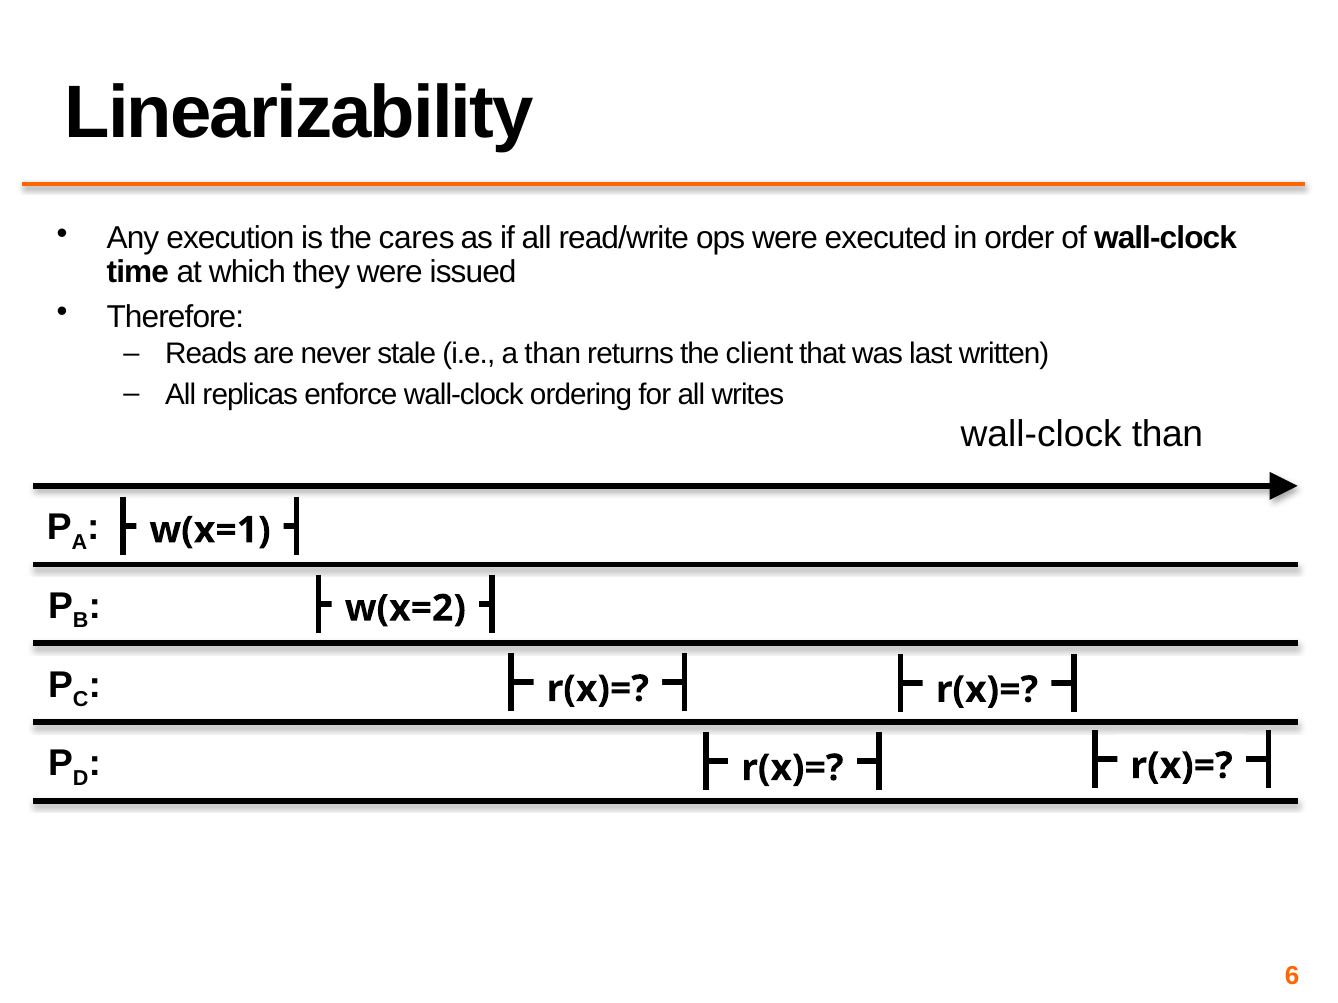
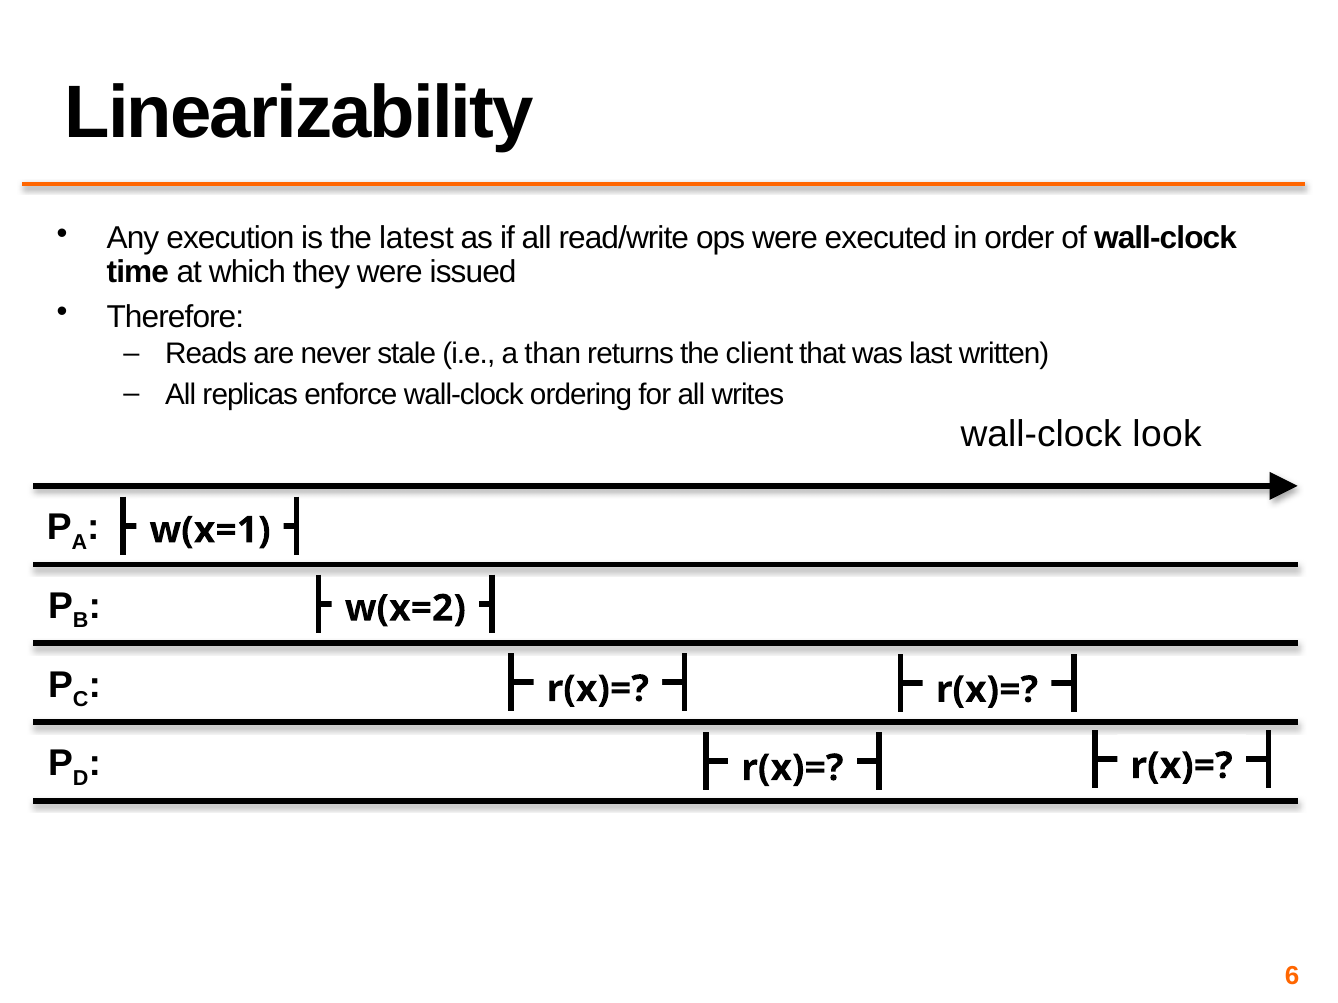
cares: cares -> latest (416, 239)
wall-clock than: than -> look (1167, 434)
